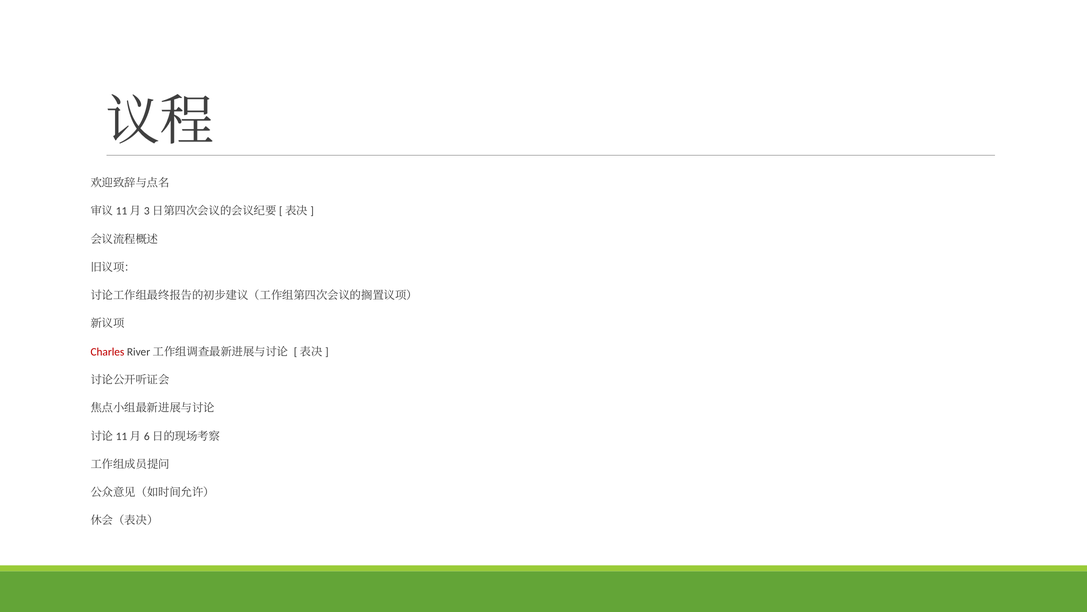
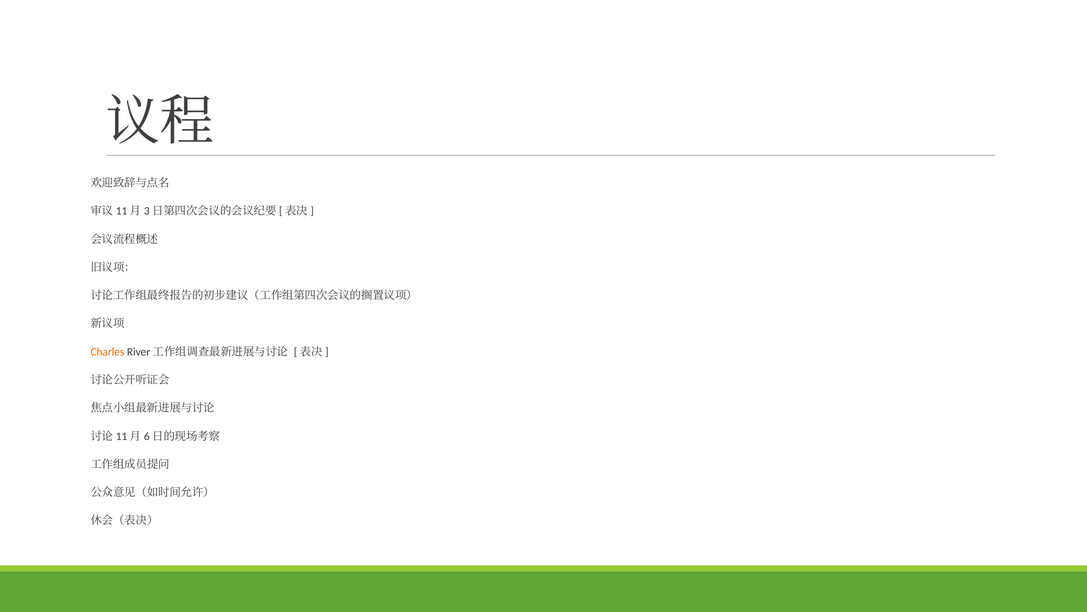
Charles colour: red -> orange (107, 352)
